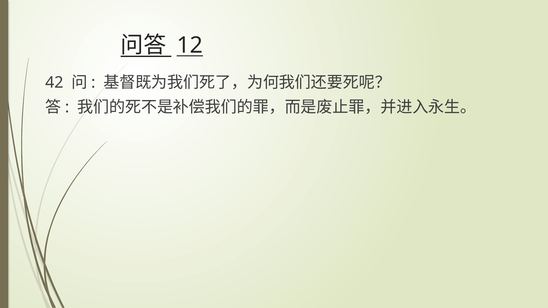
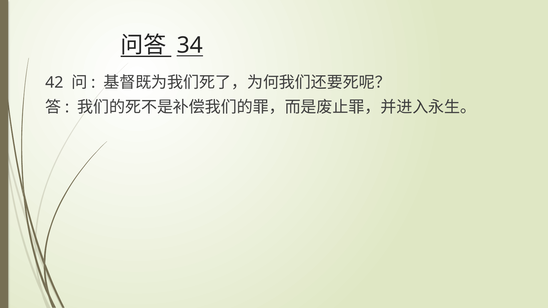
12: 12 -> 34 (190, 45)
